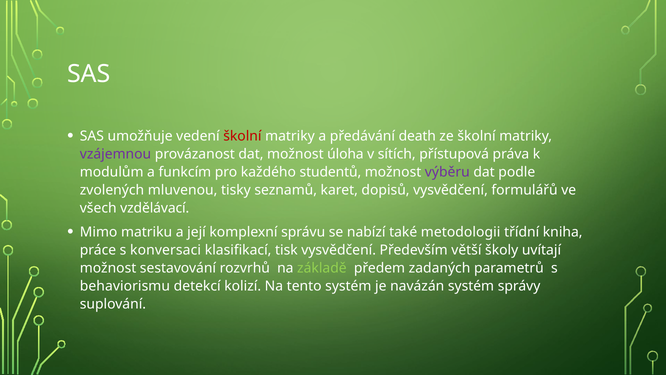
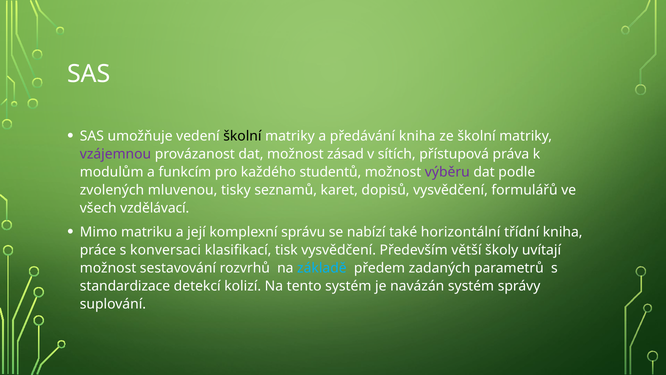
školní colour: red -> black (242, 136)
předávání death: death -> kniha (417, 136)
úloha: úloha -> zásad (345, 154)
metodologii: metodologii -> horizontální (461, 232)
základě colour: light green -> light blue (322, 268)
behaviorismu: behaviorismu -> standardizace (125, 286)
